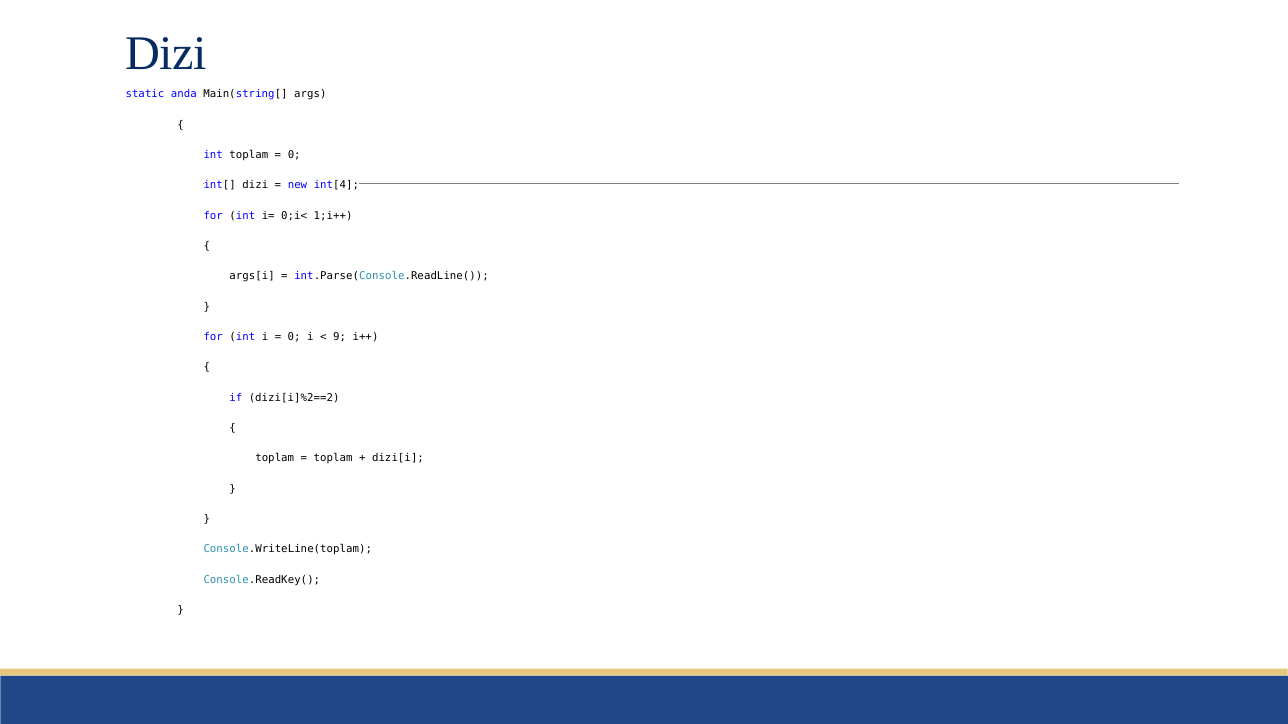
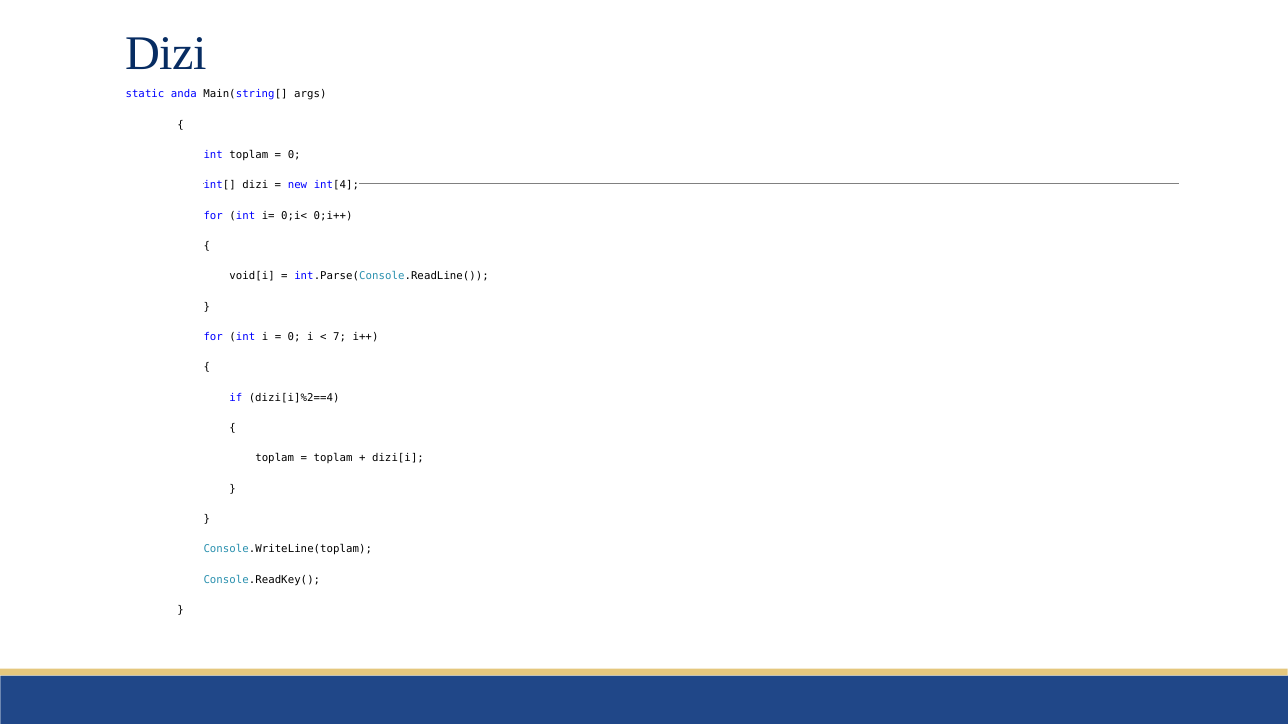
1;i++: 1;i++ -> 0;i++ (333, 216)
args[i: args[i -> void[i (252, 276)
9: 9 -> 7 (340, 337)
dizi[i]%2==2: dizi[i]%2==2 -> dizi[i]%2==4 (294, 398)
